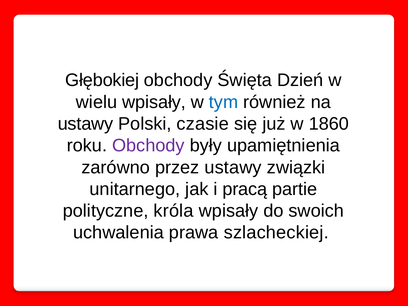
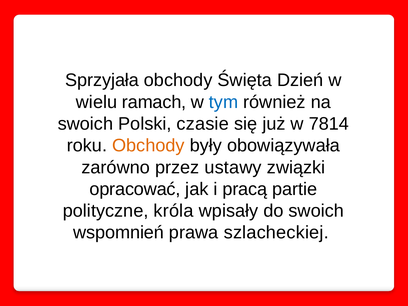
Głębokiej: Głębokiej -> Sprzyjała (102, 80)
wielu wpisały: wpisały -> ramach (154, 102)
ustawy: ustawy -> swoich (85, 124)
1860: 1860 -> 7814 (329, 124)
Obchody colour: purple -> orange (148, 146)
upamiętnienia: upamiętnienia -> obowiązywała (283, 146)
unitarnego: unitarnego -> opracować (135, 189)
uchwalenia: uchwalenia -> wspomnień (119, 233)
